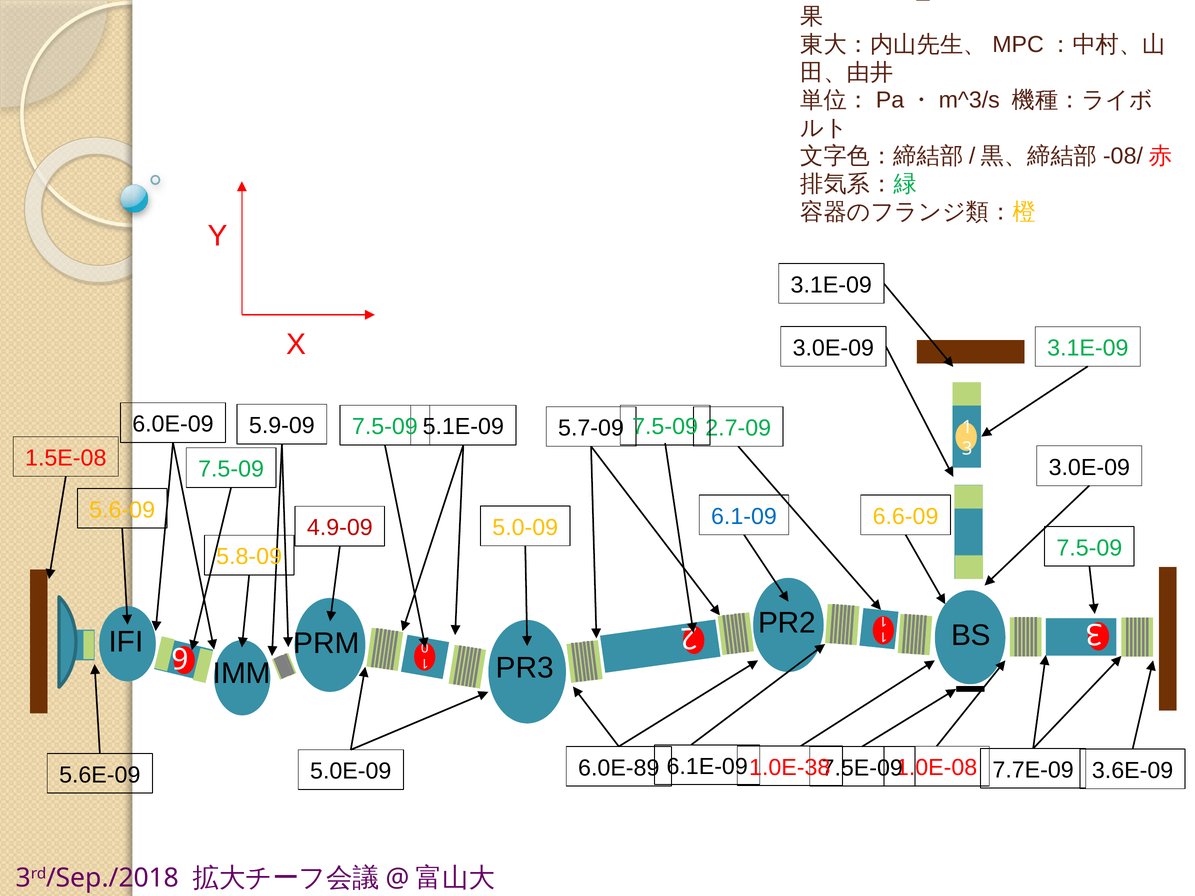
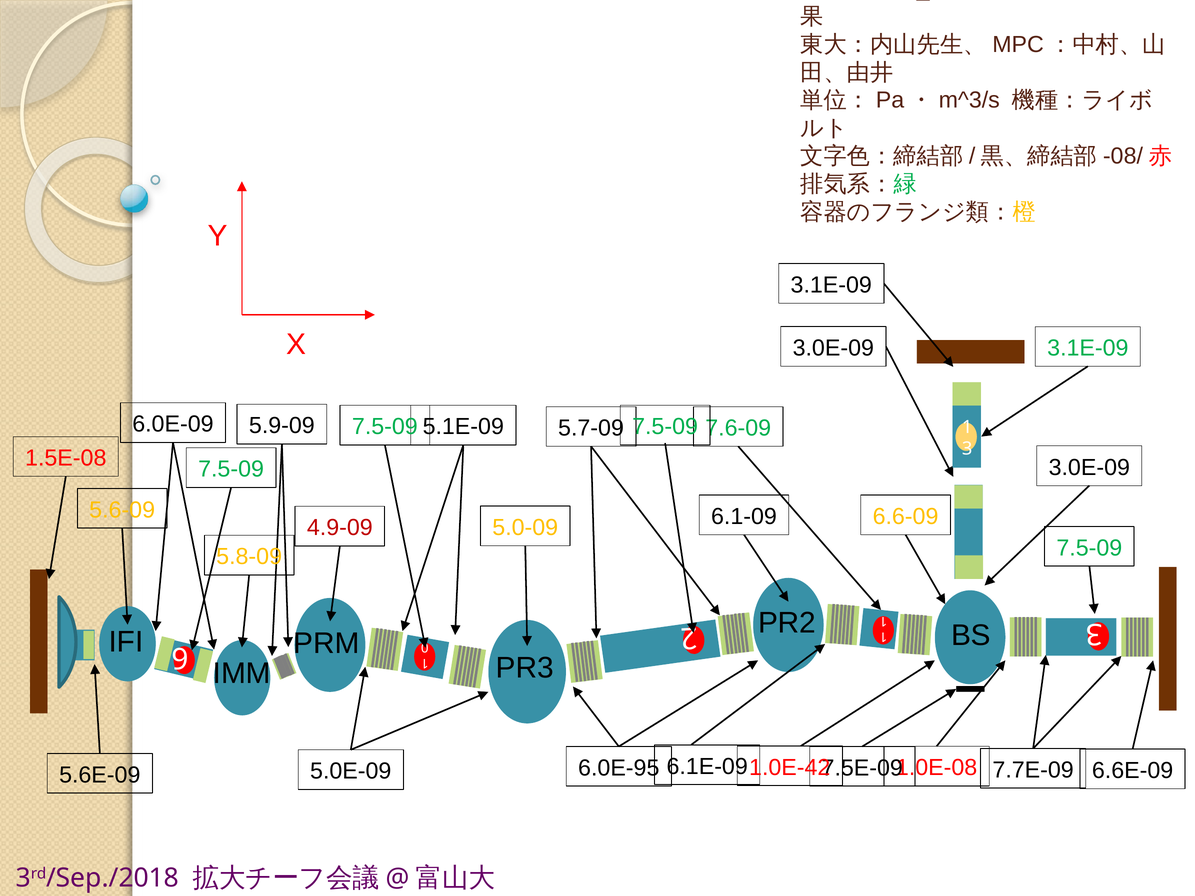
2.7-09: 2.7-09 -> 7.6-09 (738, 428)
6.1-09 colour: blue -> black (744, 517)
1.0E-38: 1.0E-38 -> 1.0E-42 (790, 768)
3.6E-09: 3.6E-09 -> 6.6E-09 (1133, 771)
6.0E-89: 6.0E-89 -> 6.0E-95 (619, 768)
